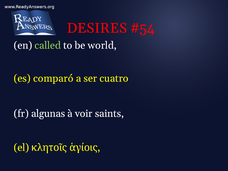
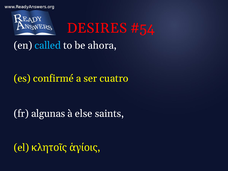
called colour: light green -> light blue (48, 45)
world: world -> ahora (102, 45)
comparó: comparó -> confirmé (53, 78)
voir: voir -> else (84, 114)
